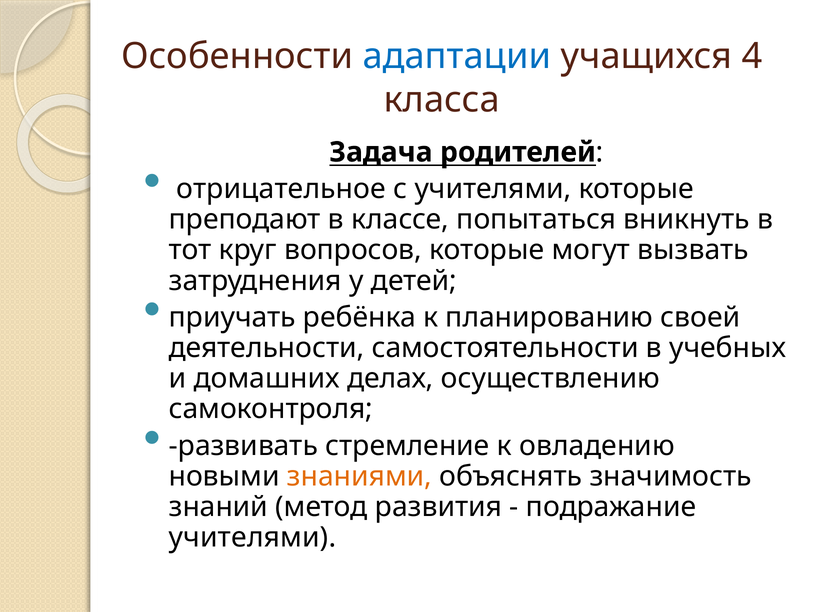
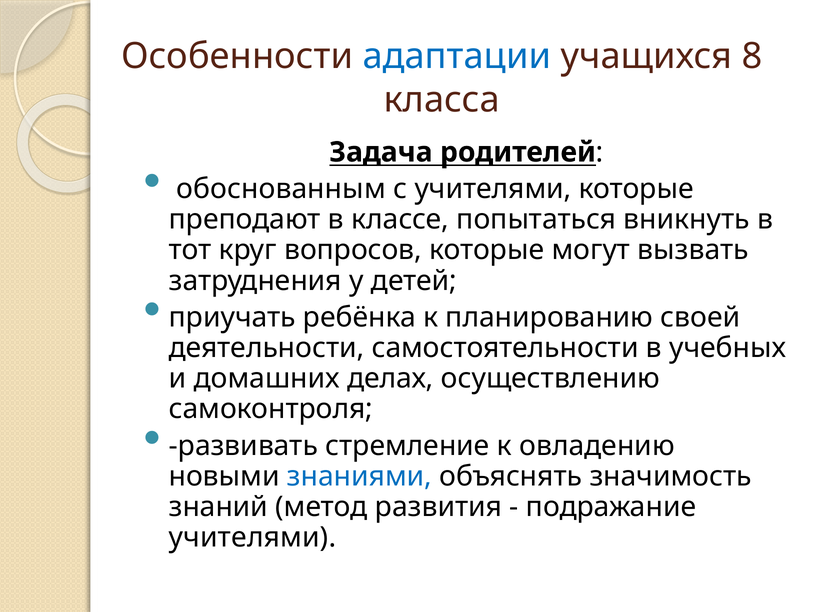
4: 4 -> 8 (752, 56)
отрицательное: отрицательное -> обоснованным (281, 189)
знаниями colour: orange -> blue (360, 476)
